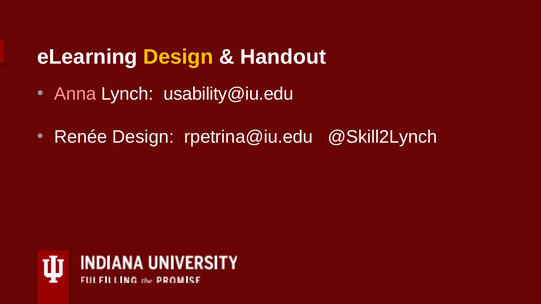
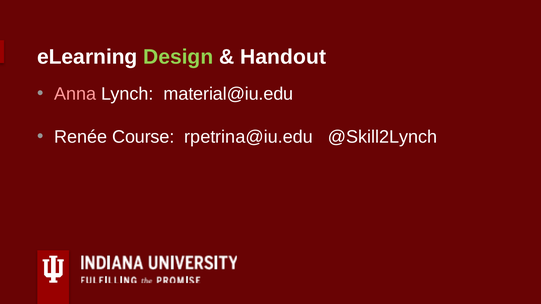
Design colour: yellow -> light green (178, 57)
usability@iu.edu: usability@iu.edu -> material@iu.edu (228, 94)
Renée Design: Design -> Course (143, 137)
